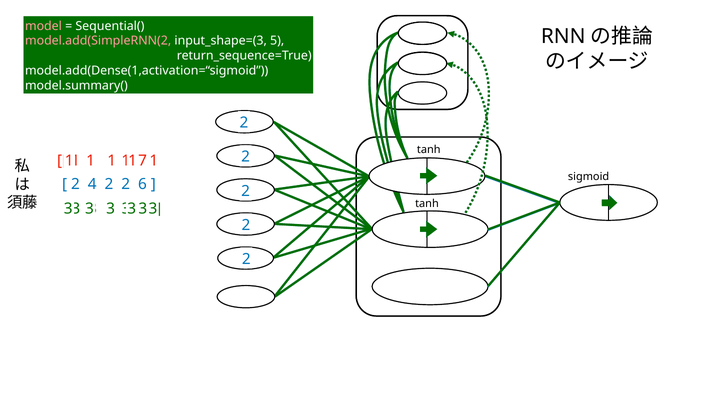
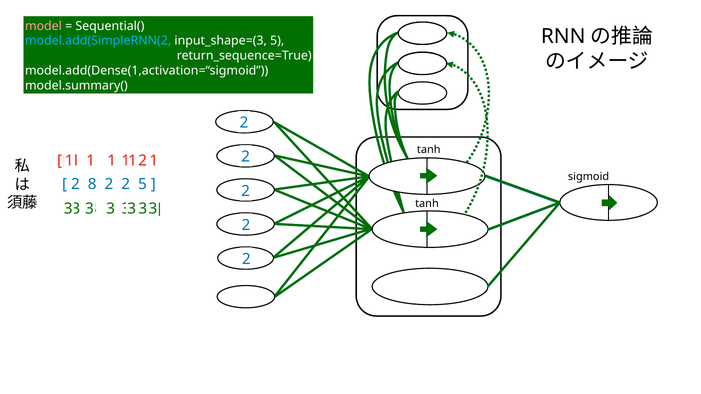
model.add(SimpleRNN(2 colour: pink -> light blue (98, 41)
7: 7 -> 2 (143, 161)
4: 4 -> 8 (92, 185)
2 6: 6 -> 5 (142, 185)
